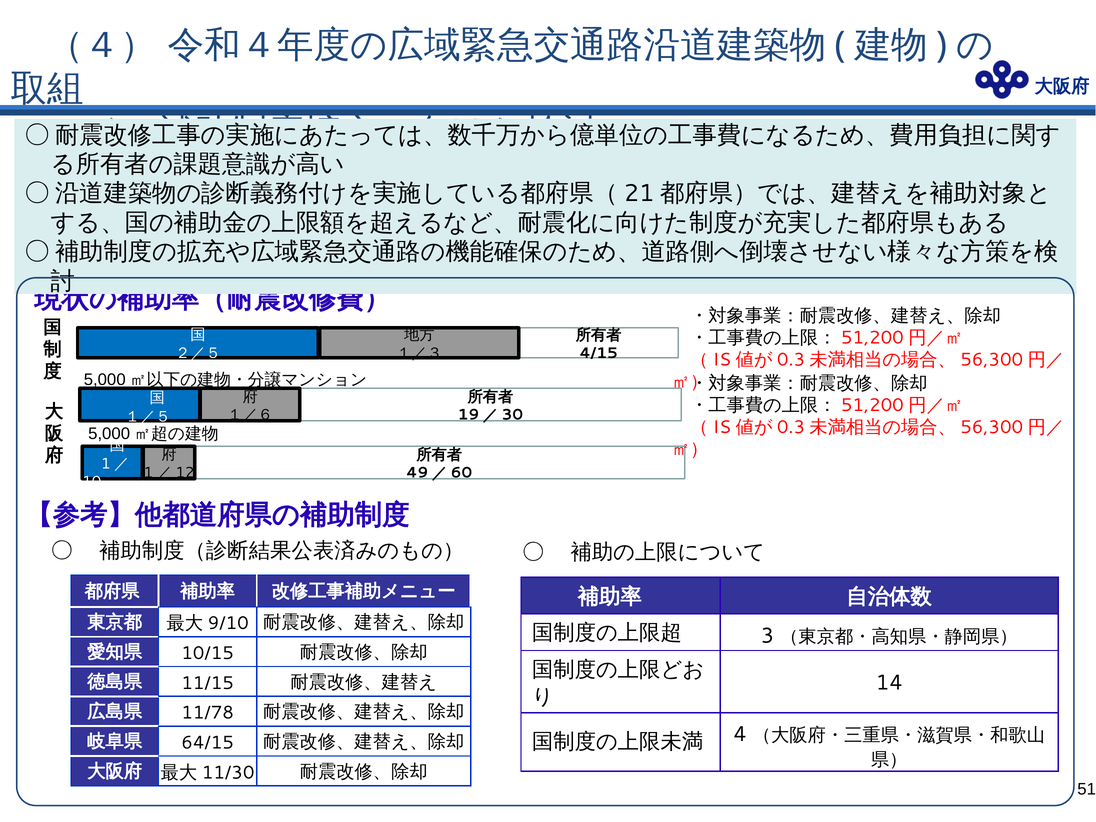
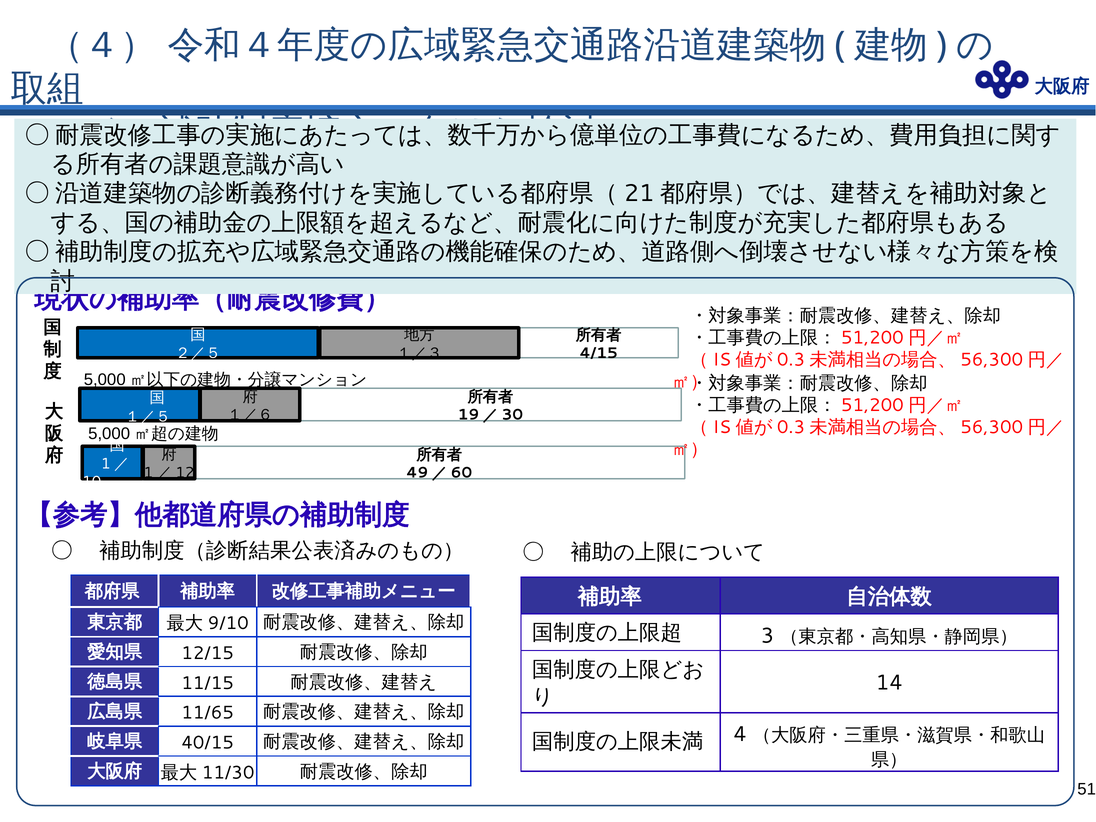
10/15: 10/15 -> 12/15 (208, 653)
11/78: 11/78 -> 11/65 (208, 713)
64/15: 64/15 -> 40/15 (208, 743)
